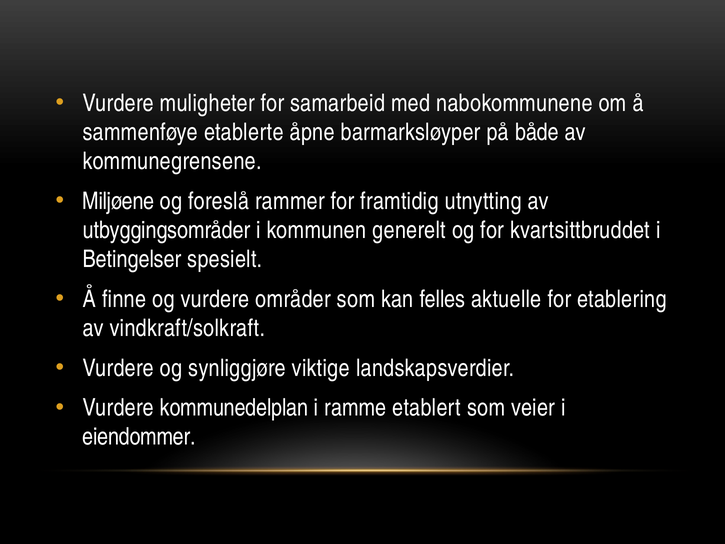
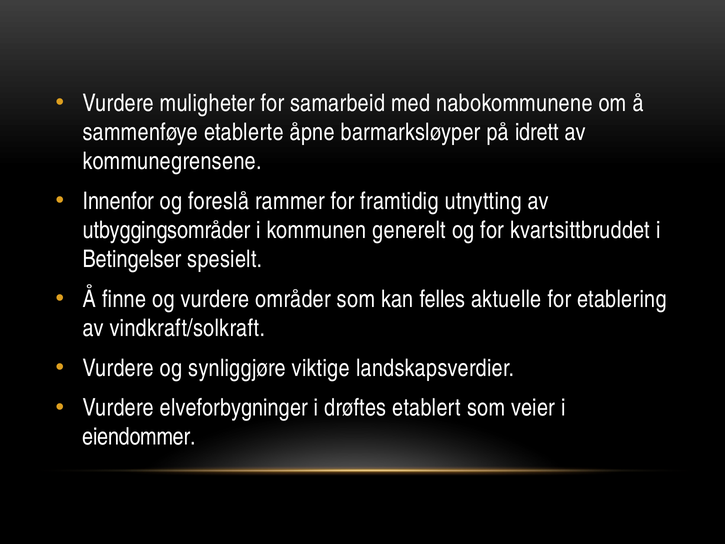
både: både -> idrett (537, 132)
Miljøene: Miljøene -> Innenfor (118, 201)
kommunedelplan: kommunedelplan -> elveforbygninger (234, 408)
ramme: ramme -> drøftes (355, 408)
